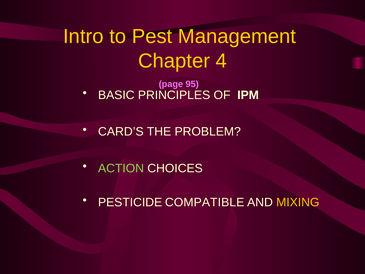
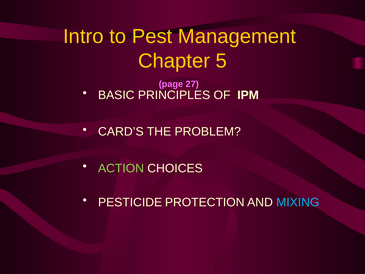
4: 4 -> 5 (221, 61)
95: 95 -> 27 (192, 84)
COMPATIBLE: COMPATIBLE -> PROTECTION (205, 202)
MIXING colour: yellow -> light blue (298, 202)
